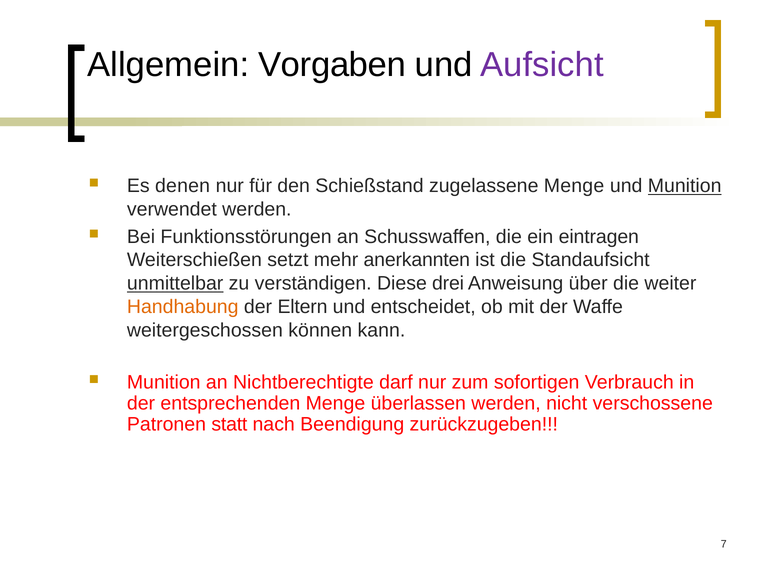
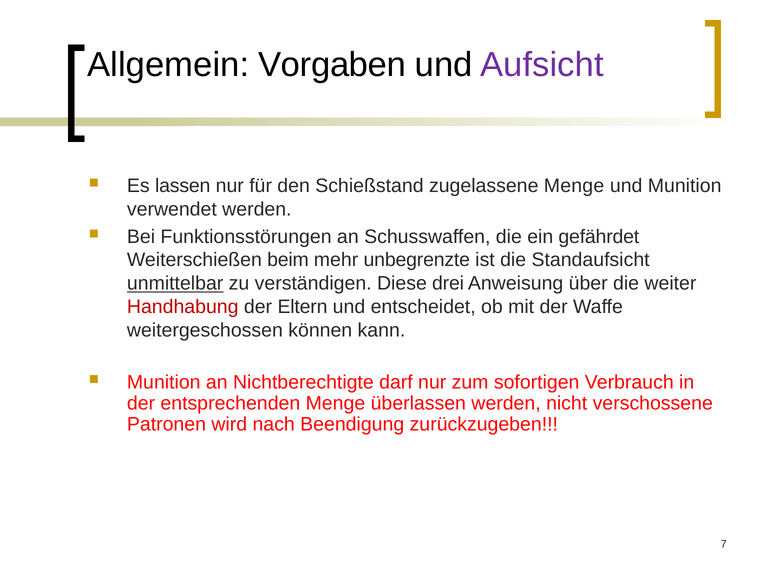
denen: denen -> lassen (183, 186)
Munition underline: present -> none (685, 186)
eintragen: eintragen -> gefährdet (599, 237)
setzt: setzt -> beim (288, 260)
anerkannten: anerkannten -> unbegrenzte (417, 260)
Handhabung colour: orange -> red (183, 307)
statt: statt -> wird (229, 424)
